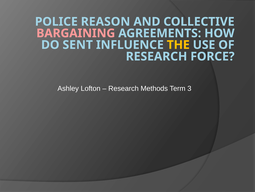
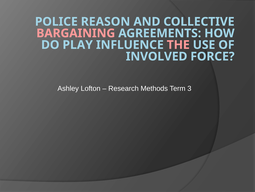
SENT: SENT -> PLAY (78, 45)
THE colour: yellow -> pink (178, 45)
RESEARCH: RESEARCH -> INVOLVED (157, 56)
